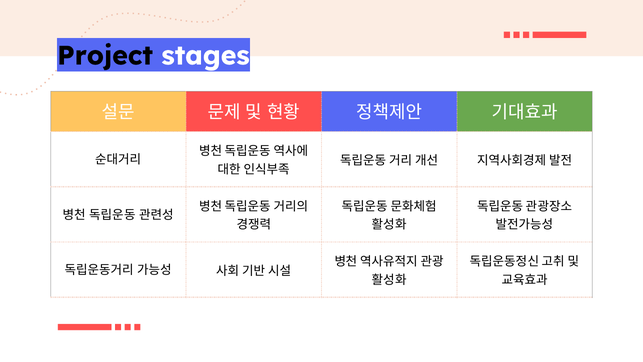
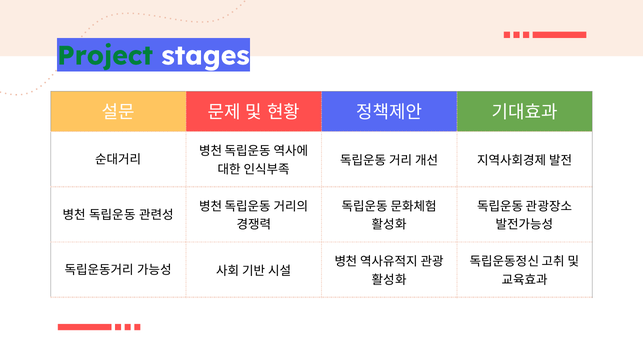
Project colour: black -> green (105, 56)
